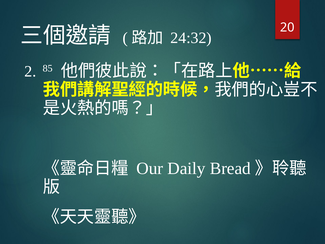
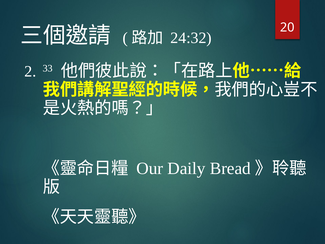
85: 85 -> 33 (48, 68)
